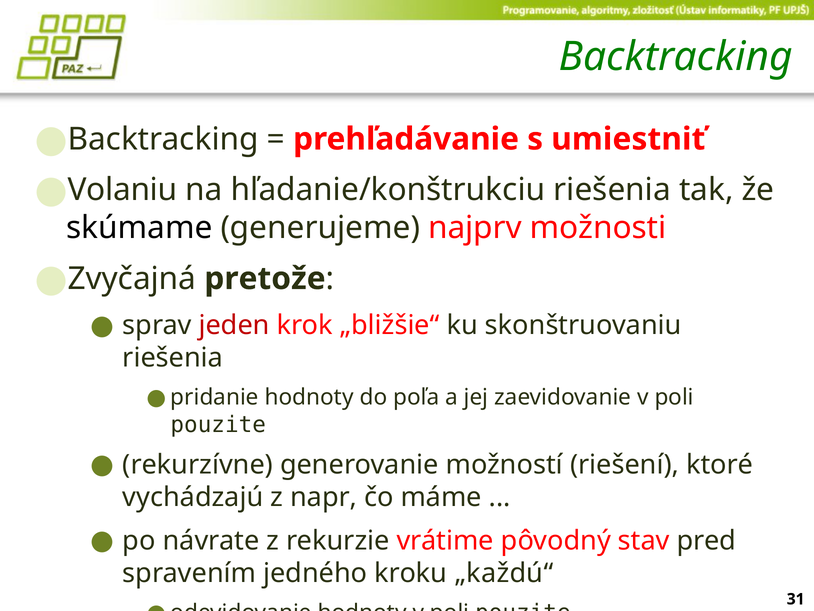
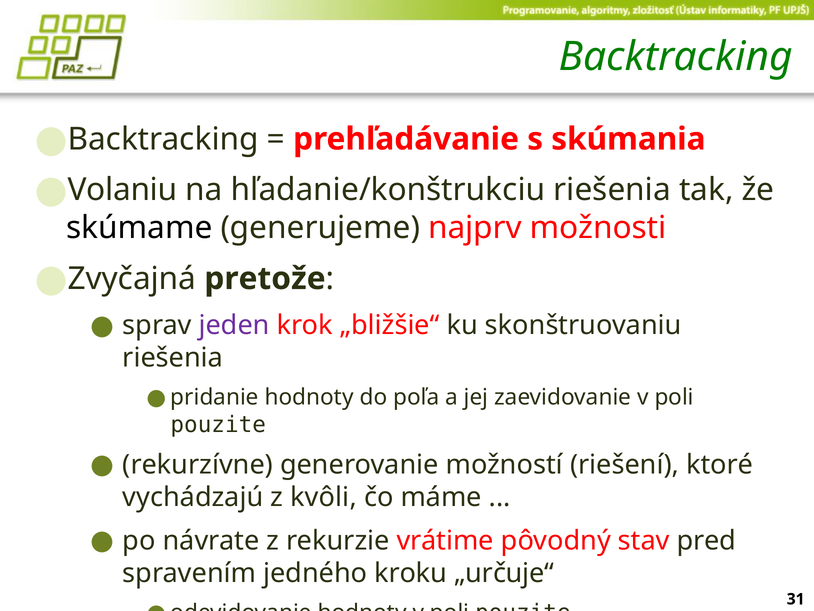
umiestniť: umiestniť -> skúmania (628, 139)
jeden colour: red -> purple (234, 325)
napr: napr -> kvôli (324, 497)
„každú“: „každú“ -> „určuje“ (504, 573)
